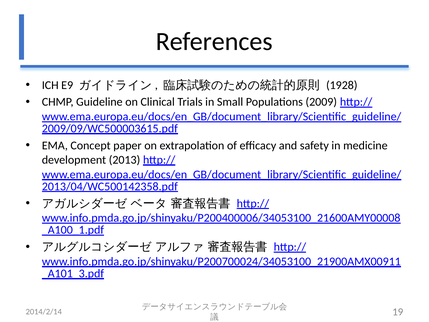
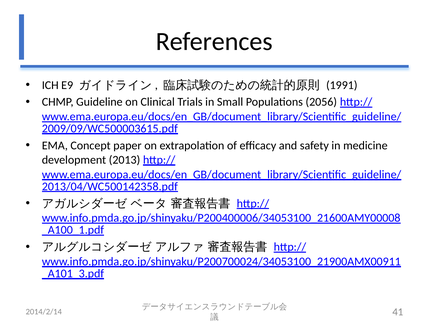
1928: 1928 -> 1991 (342, 85)
2009: 2009 -> 2056 (321, 102)
19: 19 -> 41 (398, 312)
